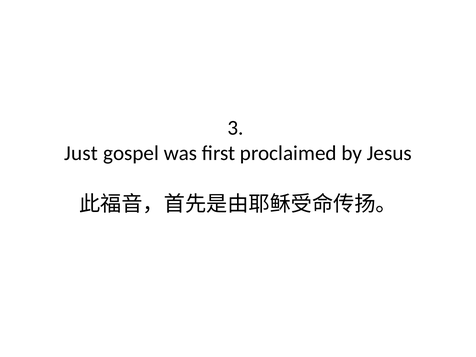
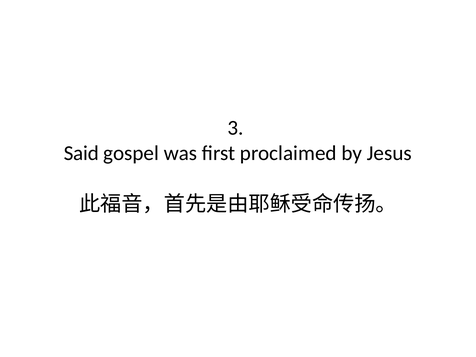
Just: Just -> Said (81, 153)
